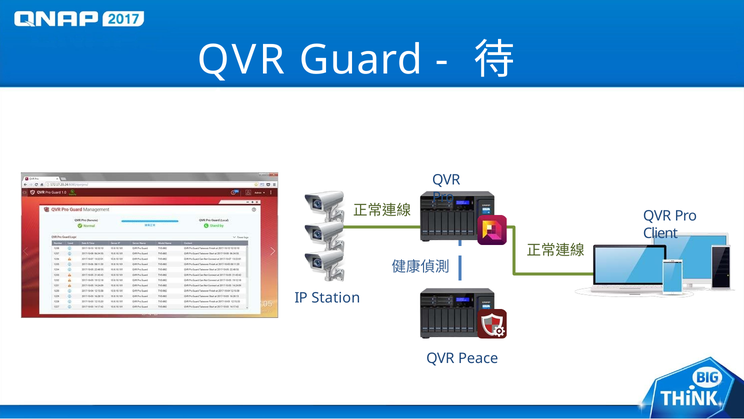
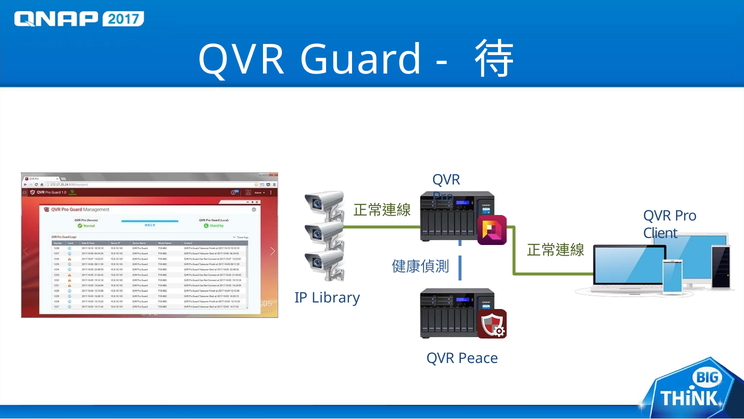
Station: Station -> Library (336, 298)
